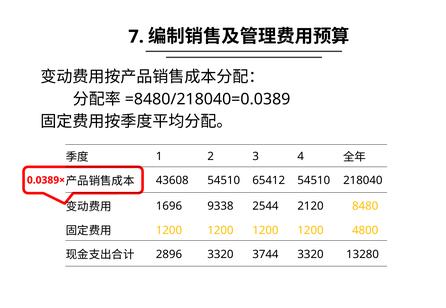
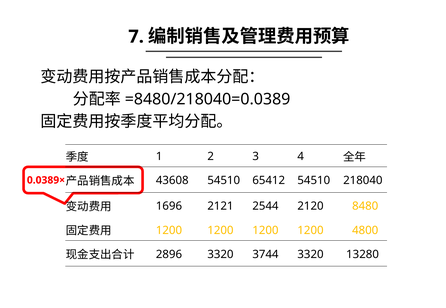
9338: 9338 -> 2121 (220, 207)
